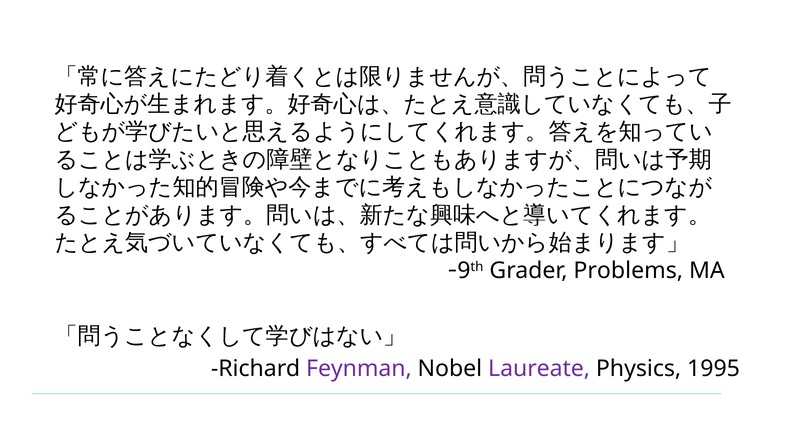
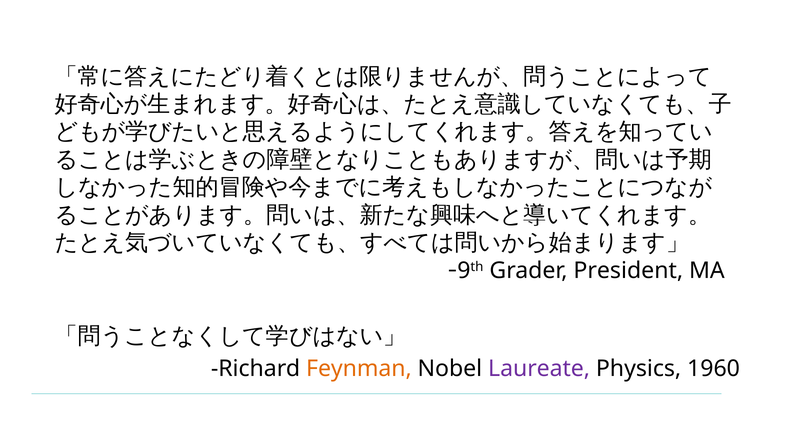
Problems: Problems -> President (628, 271)
Feynman colour: purple -> orange (359, 369)
1995: 1995 -> 1960 (714, 369)
